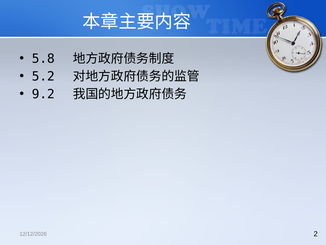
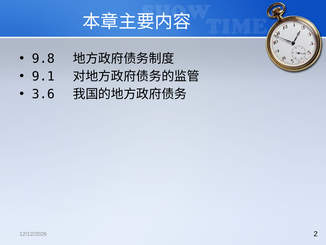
5.8: 5.8 -> 9.8 (43, 59)
5.2: 5.2 -> 9.1 (43, 76)
9.2: 9.2 -> 3.6 (43, 94)
